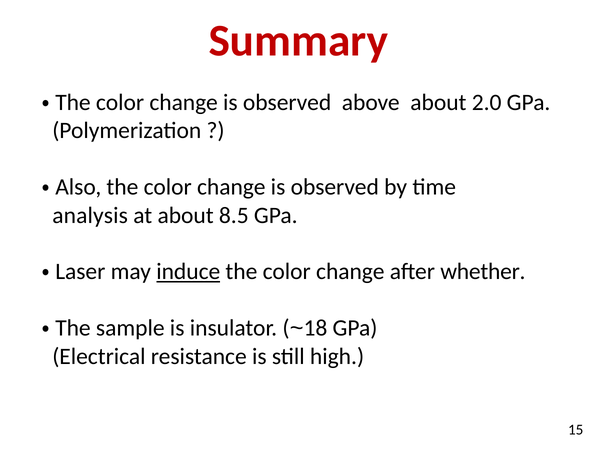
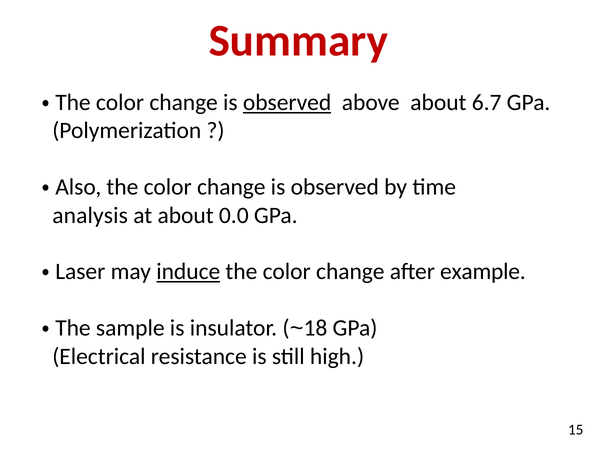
observed underline: none -> present (287, 103)
2.0: 2.0 -> 6.7 (487, 103)
8.5: 8.5 -> 0.0 (234, 216)
whether: whether -> example (483, 272)
